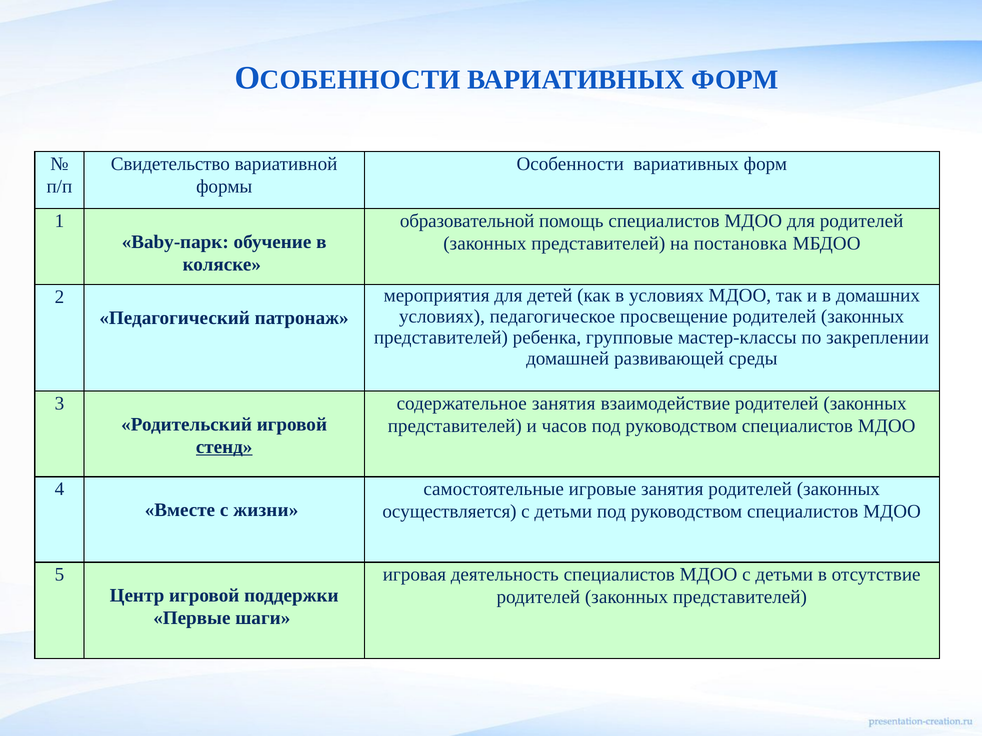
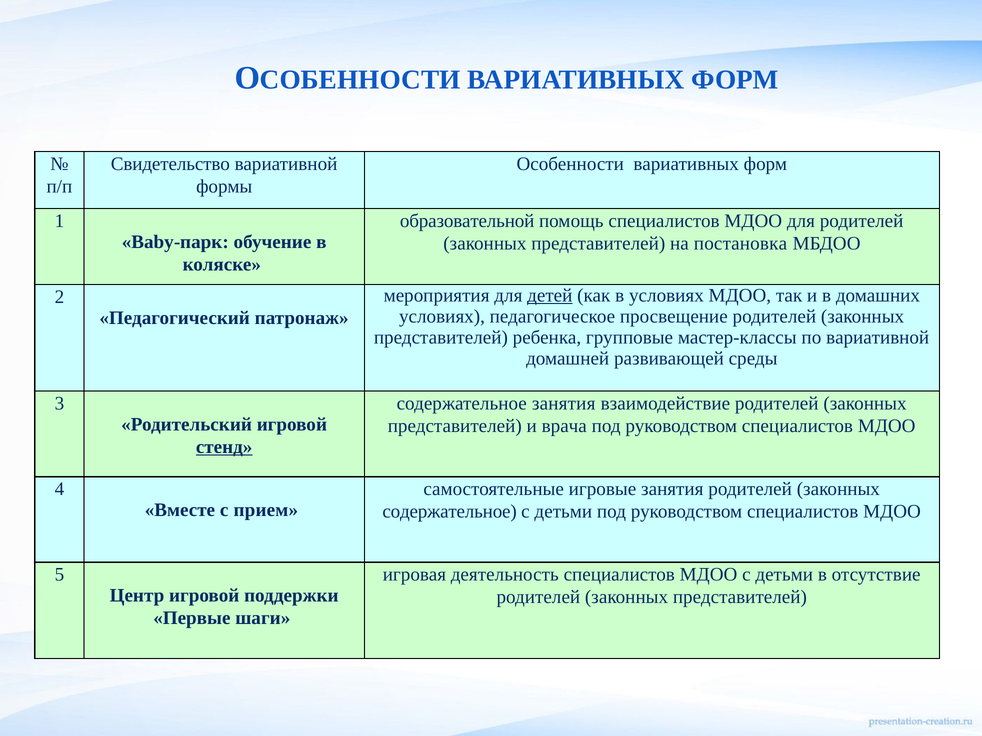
детей underline: none -> present (550, 295)
по закреплении: закреплении -> вариативной (878, 338)
часов: часов -> врача (564, 426)
жизни: жизни -> прием (266, 510)
осуществляется: осуществляется -> содержательное (450, 512)
